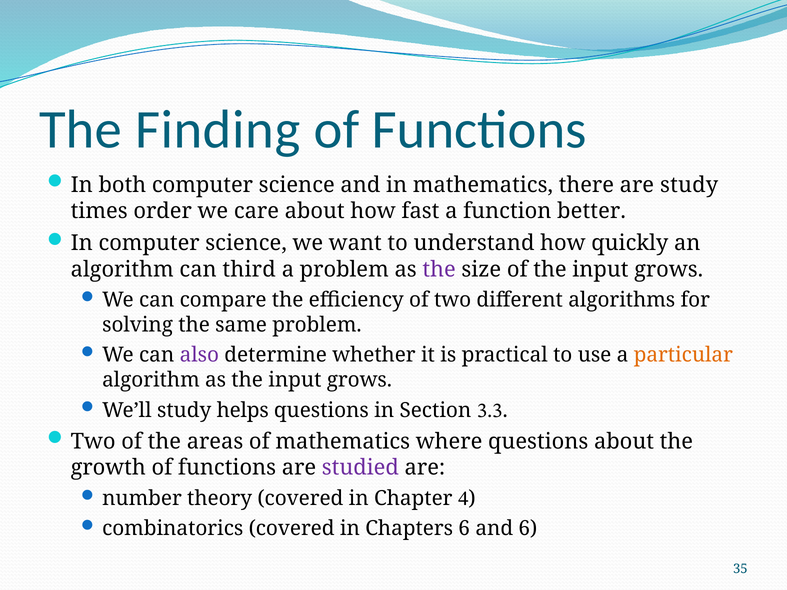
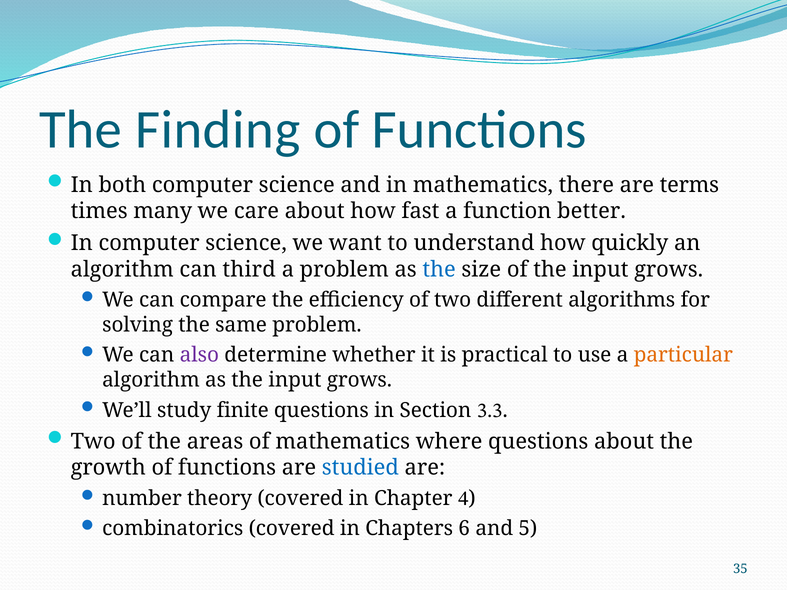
are study: study -> terms (689, 185)
order: order -> many (163, 211)
the colour: purple -> blue (439, 270)
helps: helps -> finite (243, 410)
studied colour: purple -> blue (360, 468)
and 6: 6 -> 5 (528, 529)
